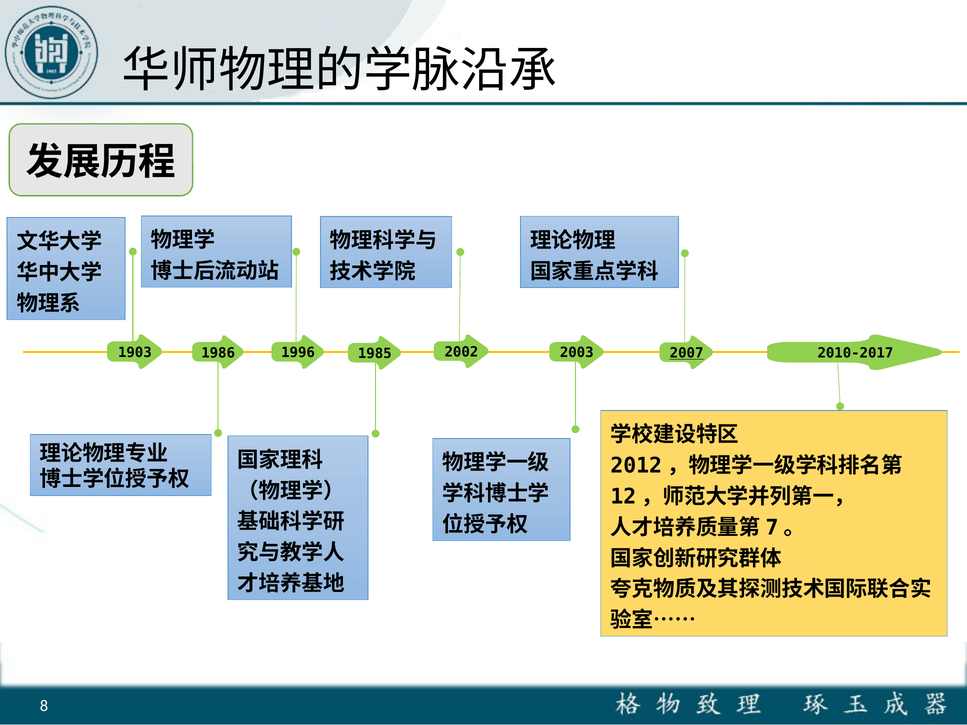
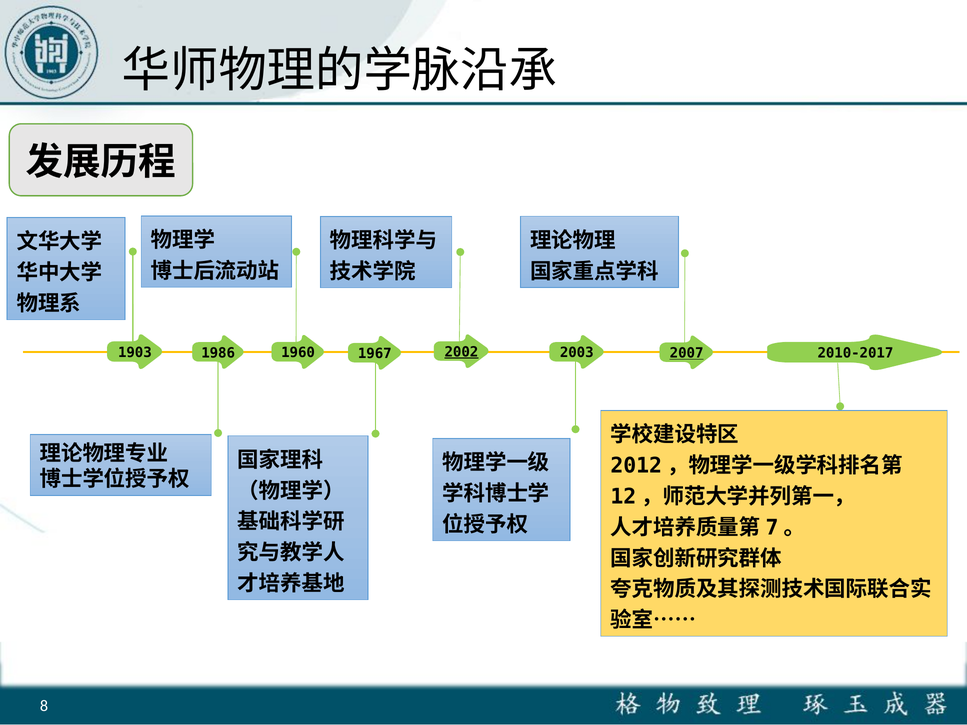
2002 underline: none -> present (461, 352)
1996: 1996 -> 1960 (298, 353)
1985: 1985 -> 1967 (375, 354)
